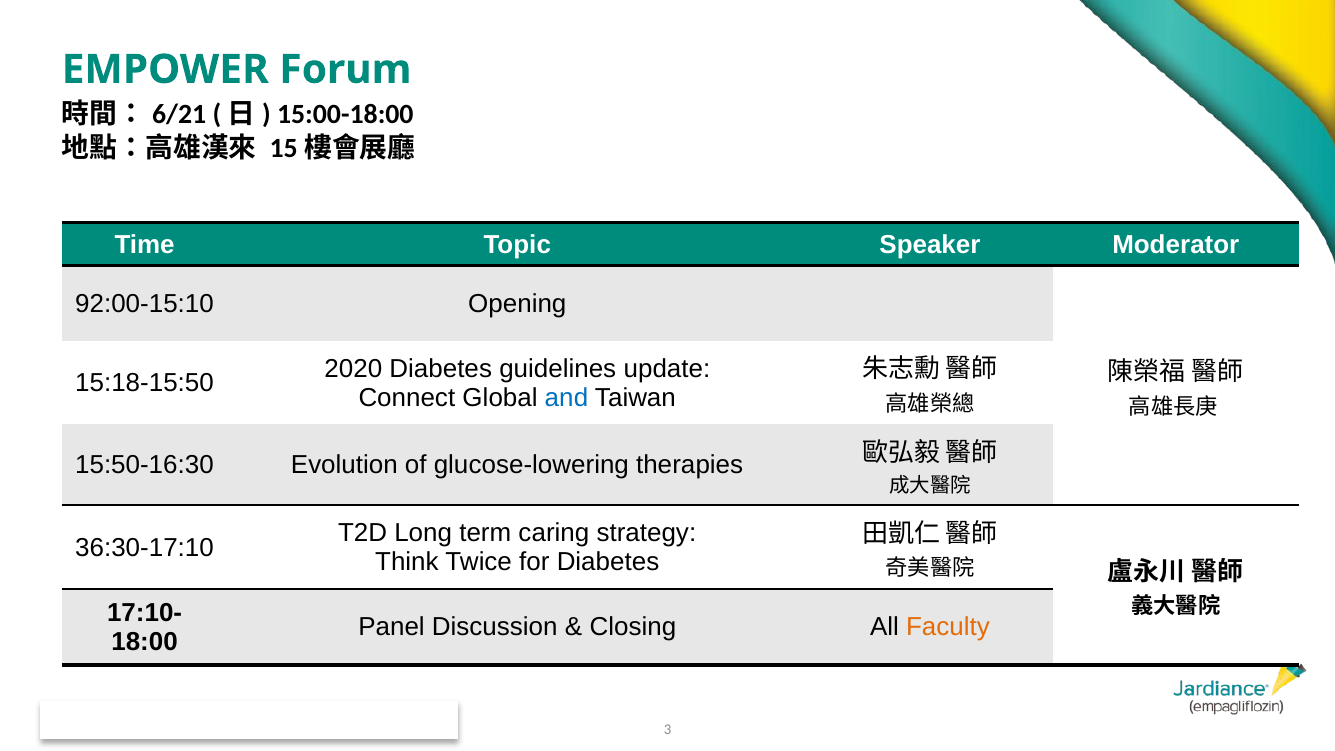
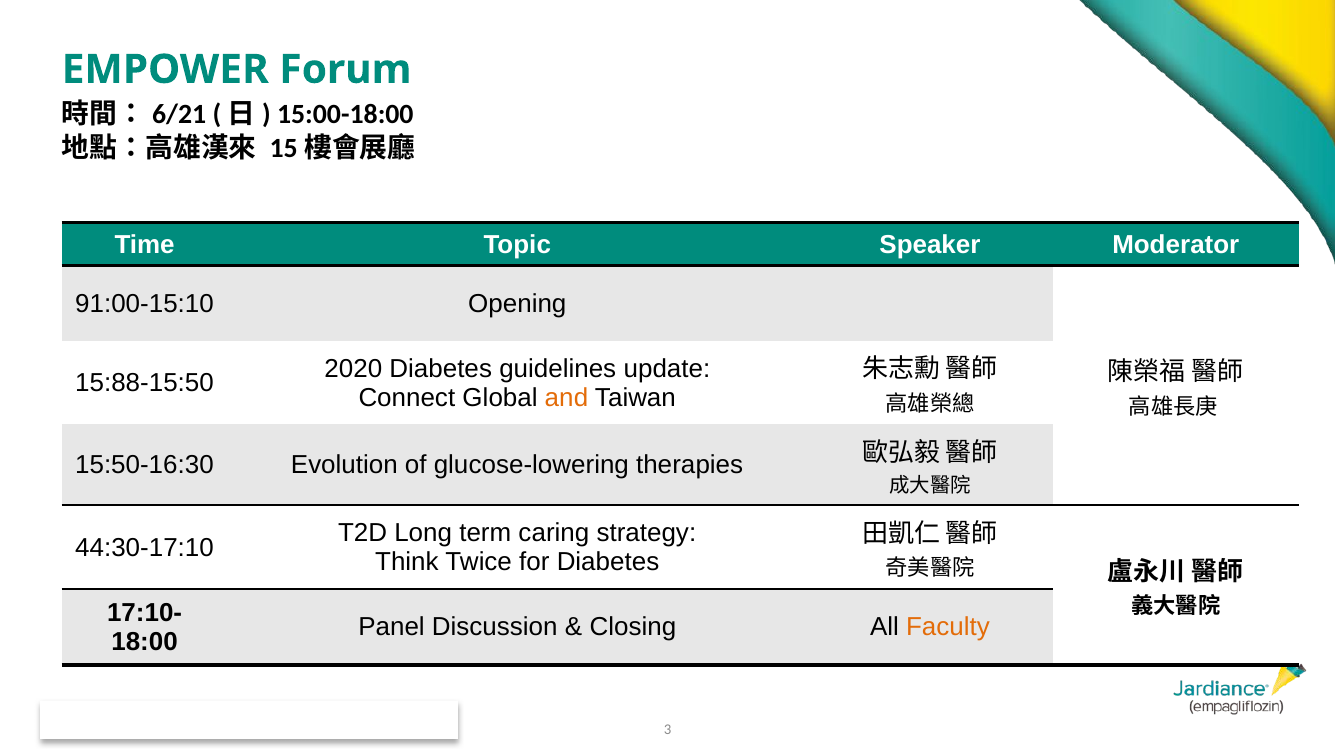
92:00-15:10: 92:00-15:10 -> 91:00-15:10 (145, 304)
15:18-15:50: 15:18-15:50 -> 15:88-15:50 (145, 383)
and colour: blue -> orange (566, 398)
36:30-17:10: 36:30-17:10 -> 44:30-17:10 (145, 547)
